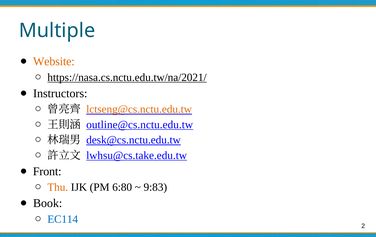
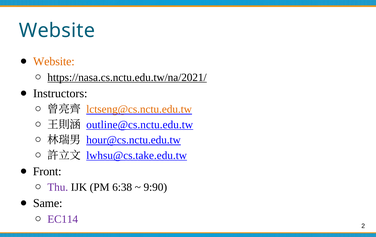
Multiple: Multiple -> Website (57, 31)
desk@cs.nctu.edu.tw: desk@cs.nctu.edu.tw -> hour@cs.nctu.edu.tw (133, 140)
Thu colour: orange -> purple (58, 187)
6:80: 6:80 -> 6:38 (122, 187)
9:83: 9:83 -> 9:90 (155, 187)
Book: Book -> Same (48, 203)
EC114 colour: blue -> purple (63, 219)
